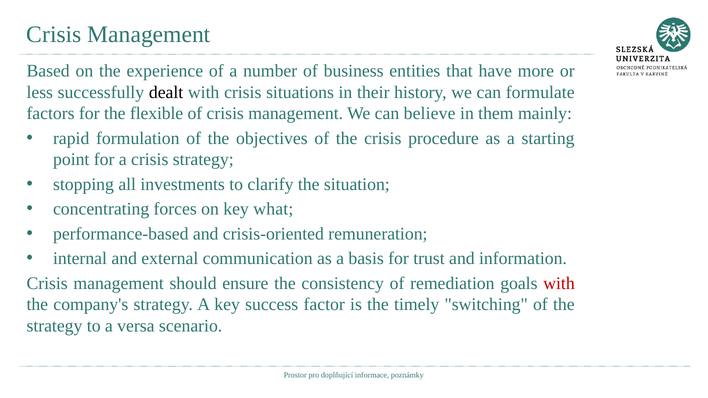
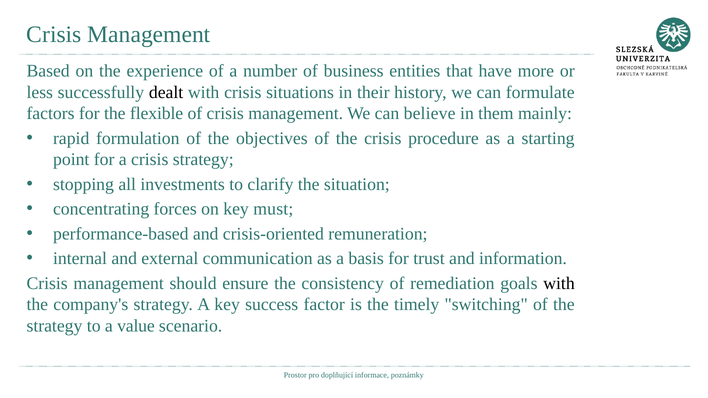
what: what -> must (273, 209)
with colour: red -> black (559, 283)
versa: versa -> value (136, 326)
